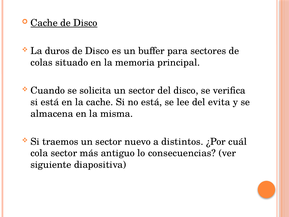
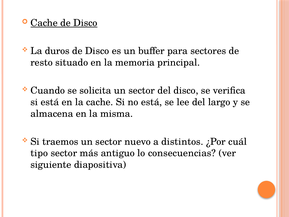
colas: colas -> resto (42, 62)
evita: evita -> largo (219, 102)
cola: cola -> tipo (39, 153)
